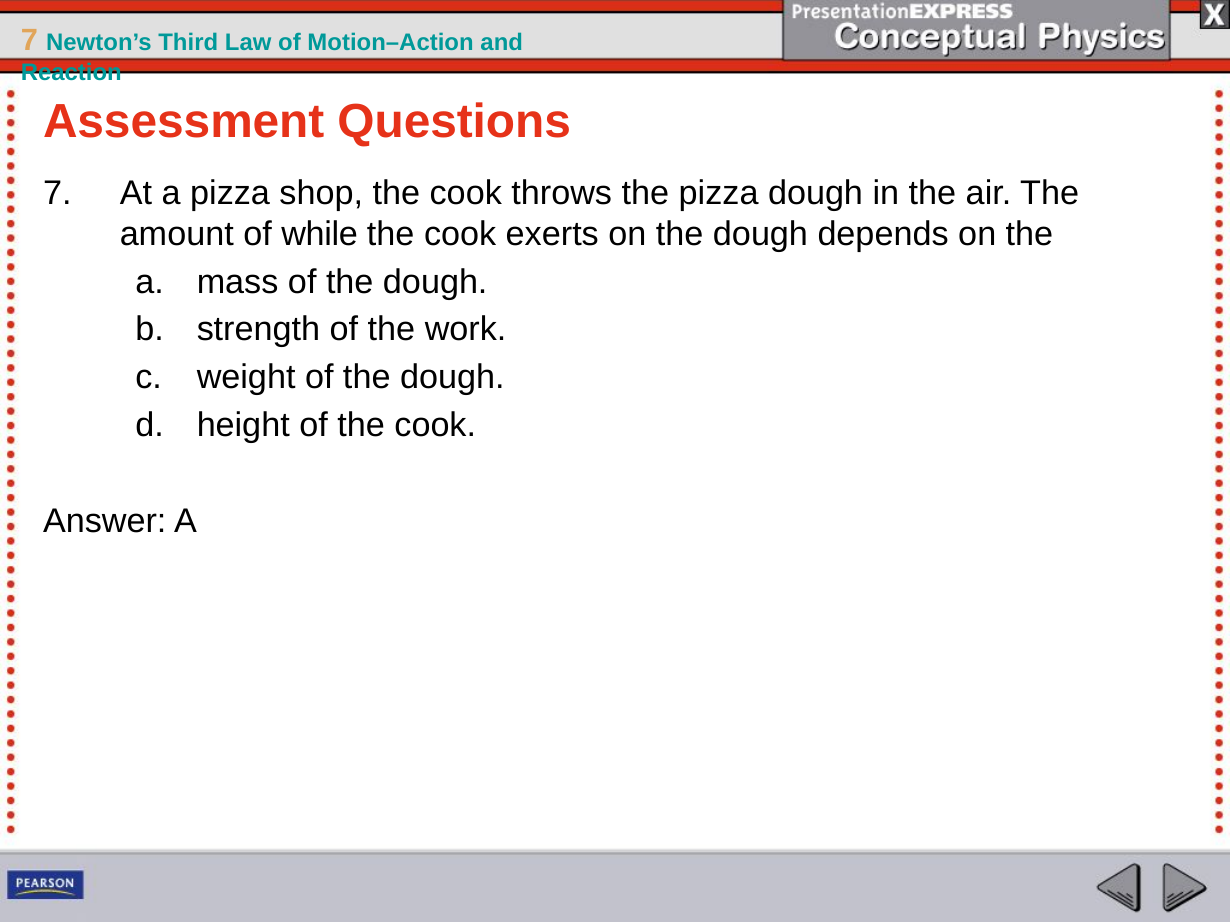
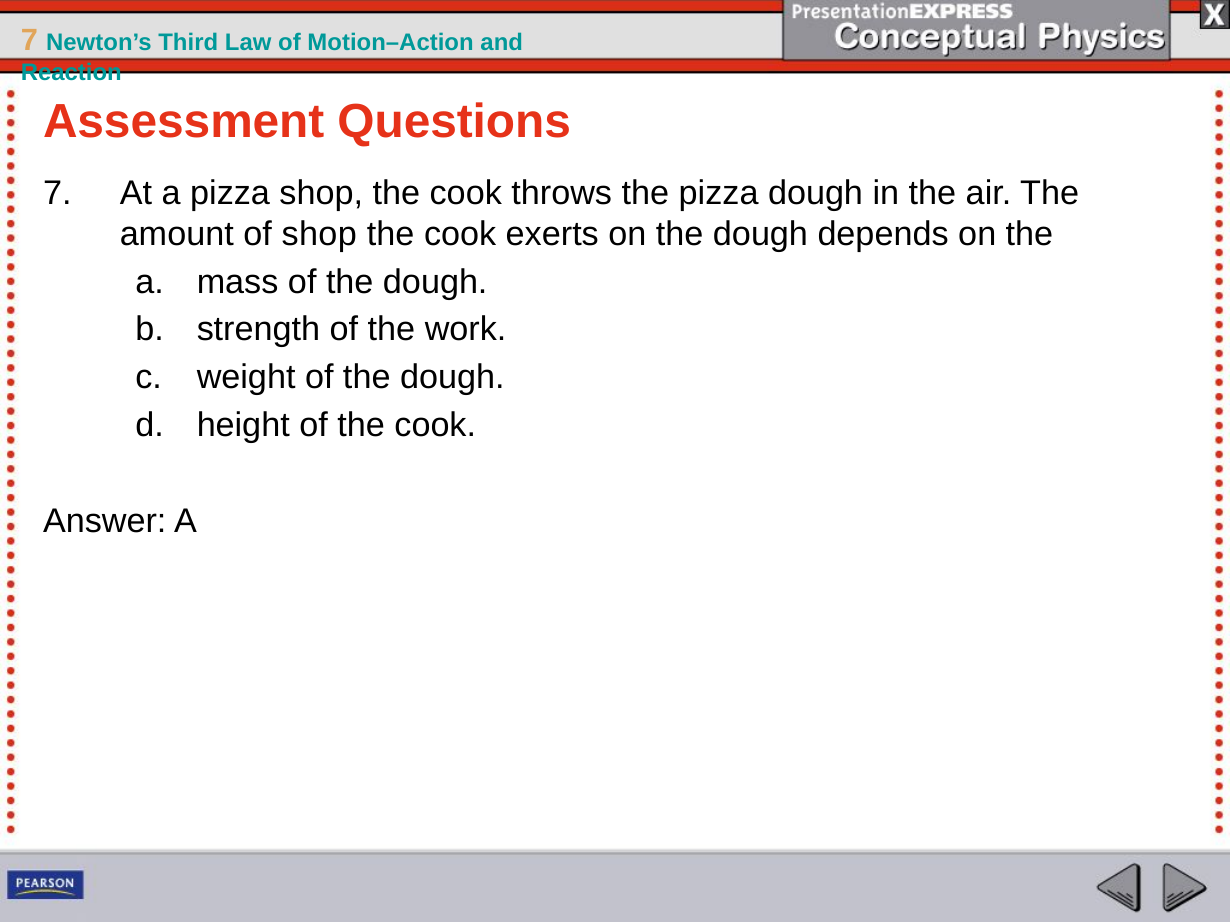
of while: while -> shop (319, 234)
